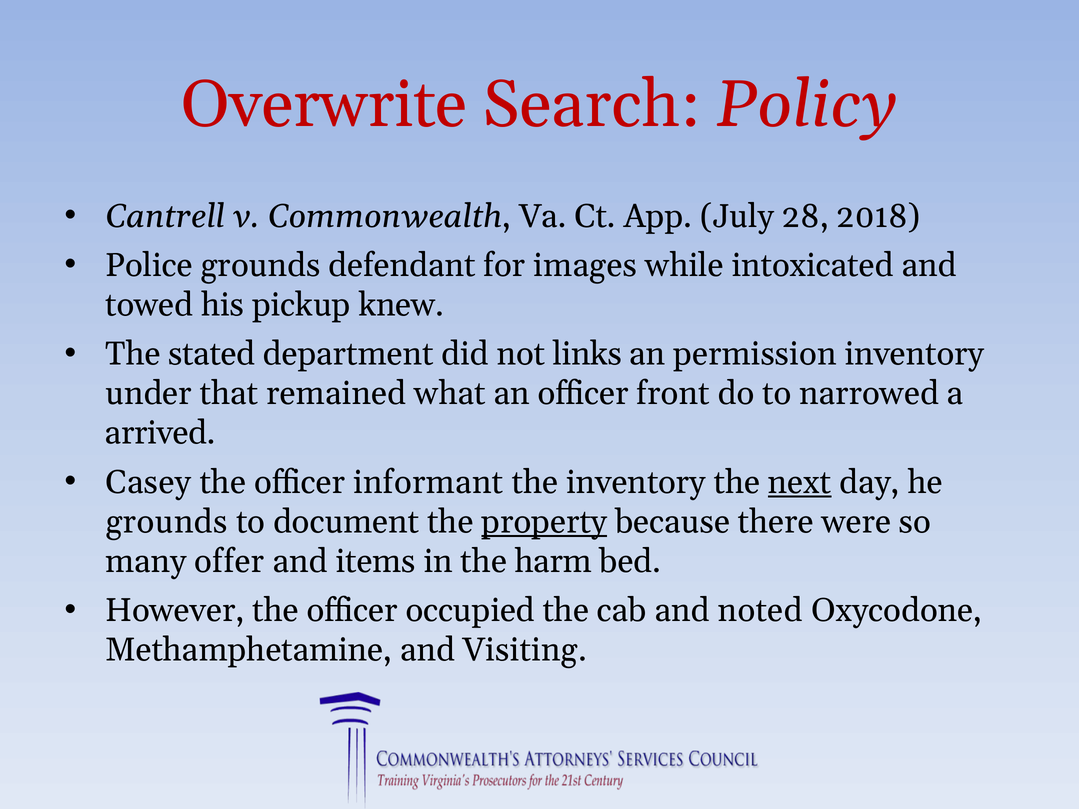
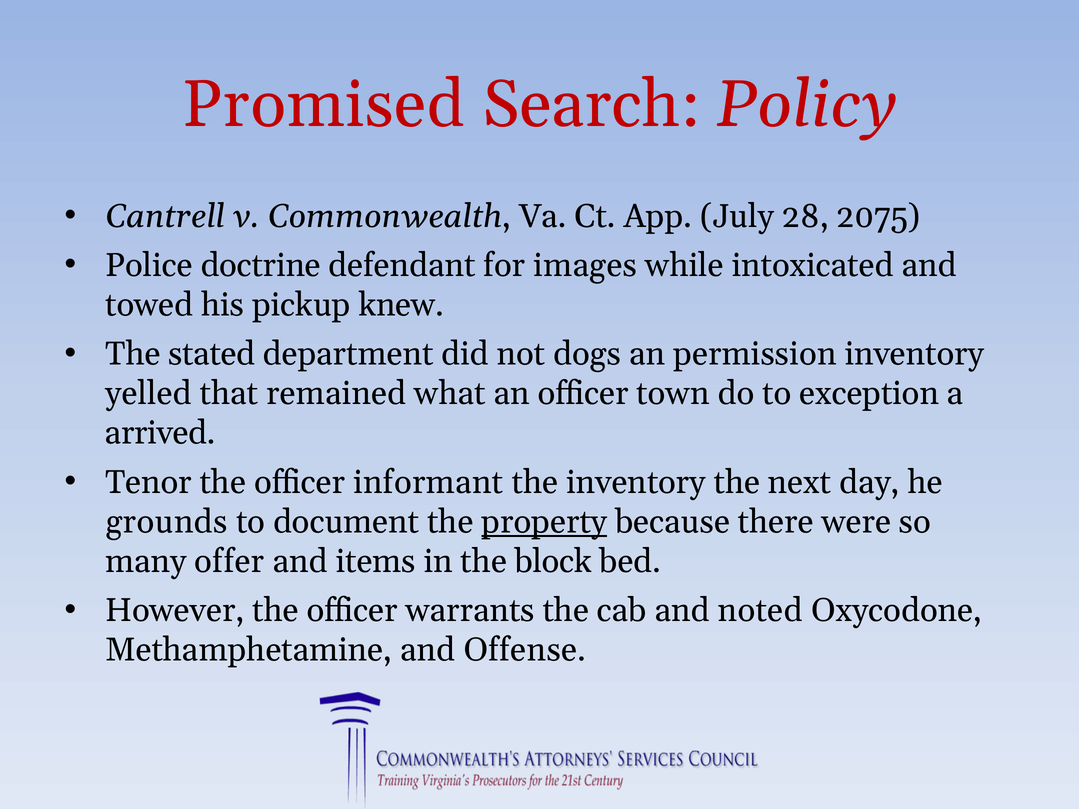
Overwrite: Overwrite -> Promised (323, 104)
2018: 2018 -> 2075 (878, 216)
Police grounds: grounds -> doctrine (261, 265)
links: links -> dogs (587, 354)
under: under -> yelled (148, 394)
front: front -> town (673, 394)
narrowed: narrowed -> exception (869, 394)
Casey: Casey -> Tenor (149, 482)
next underline: present -> none (800, 482)
harm: harm -> block (553, 562)
occupied: occupied -> warrants (470, 611)
Visiting: Visiting -> Offense (525, 650)
